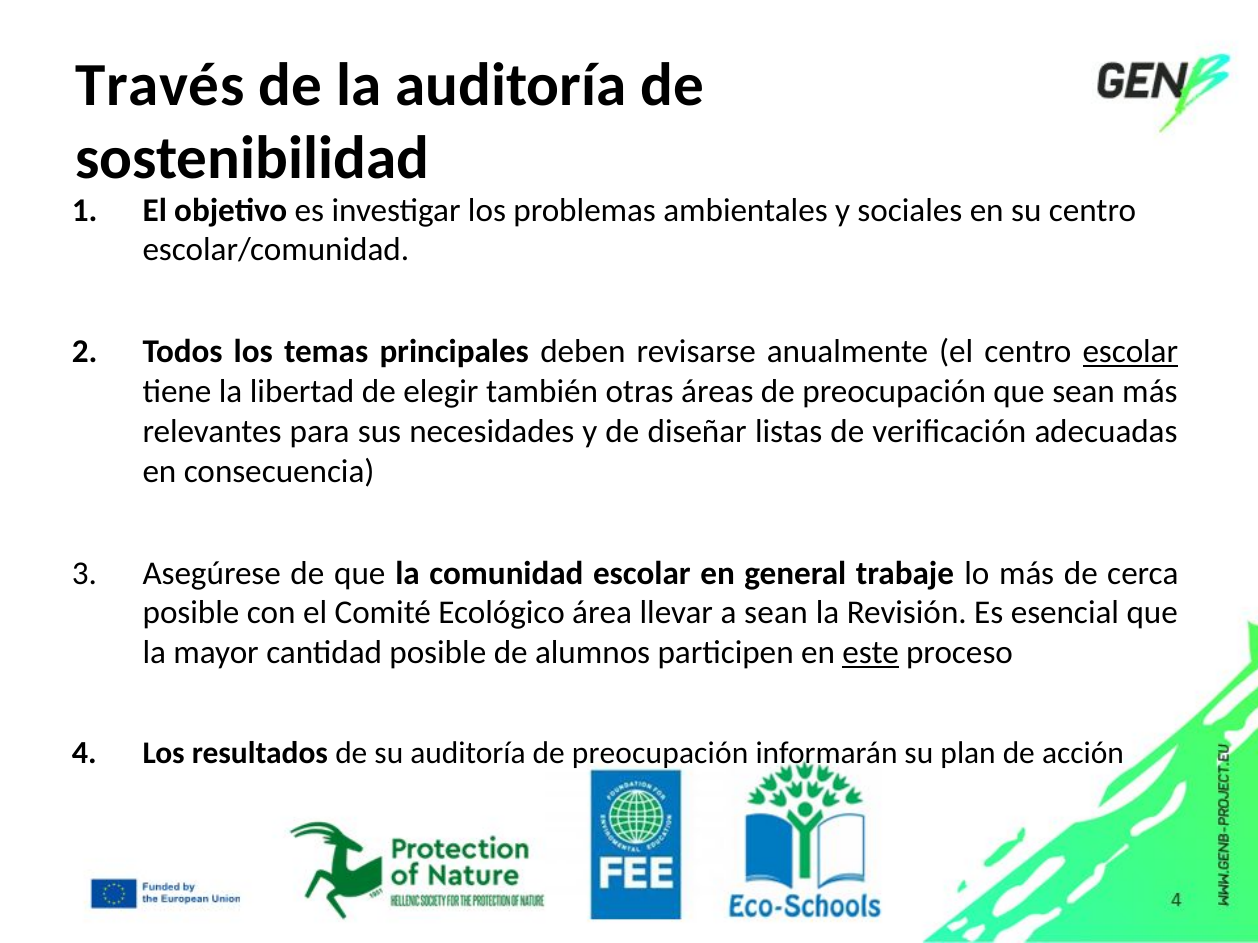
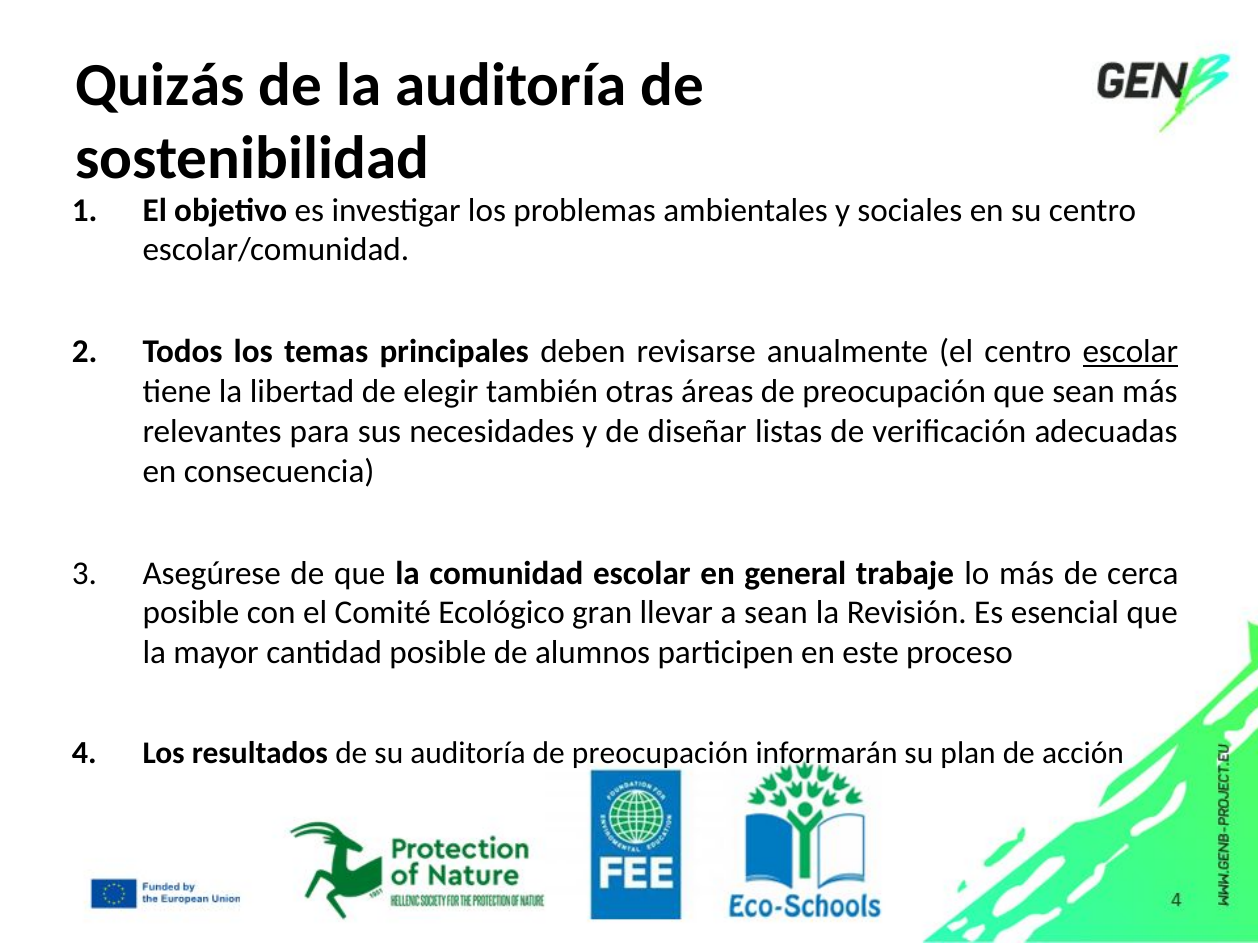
Través: Través -> Quizás (160, 85)
área: área -> gran (602, 613)
este underline: present -> none (871, 653)
